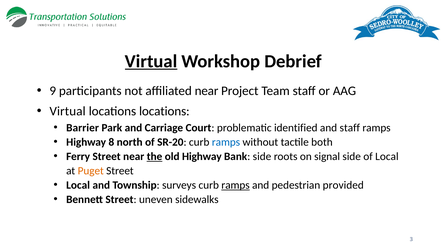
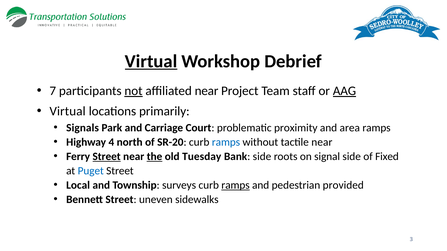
9: 9 -> 7 (53, 91)
not underline: none -> present (133, 91)
AAG underline: none -> present (344, 91)
locations locations: locations -> primarily (164, 111)
Barrier: Barrier -> Signals (83, 128)
identified: identified -> proximity (296, 128)
and staff: staff -> area (350, 128)
8: 8 -> 4 (111, 142)
tactile both: both -> near (322, 142)
Street underline: none -> present (107, 157)
old Highway: Highway -> Tuesday (202, 157)
of Local: Local -> Fixed (387, 157)
Puget colour: orange -> blue (91, 171)
